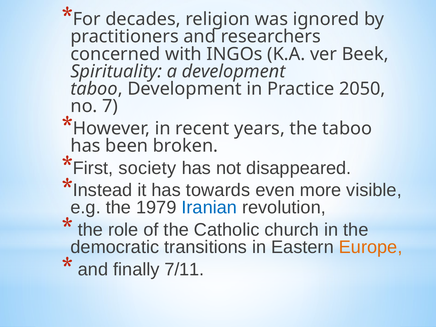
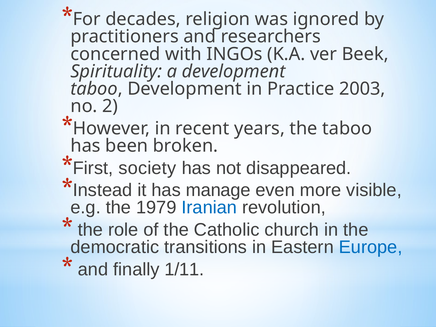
2050: 2050 -> 2003 (362, 89)
7: 7 -> 2 (110, 106)
towards: towards -> manage (218, 190)
Europe colour: orange -> blue (371, 247)
7/11: 7/11 -> 1/11 (184, 269)
